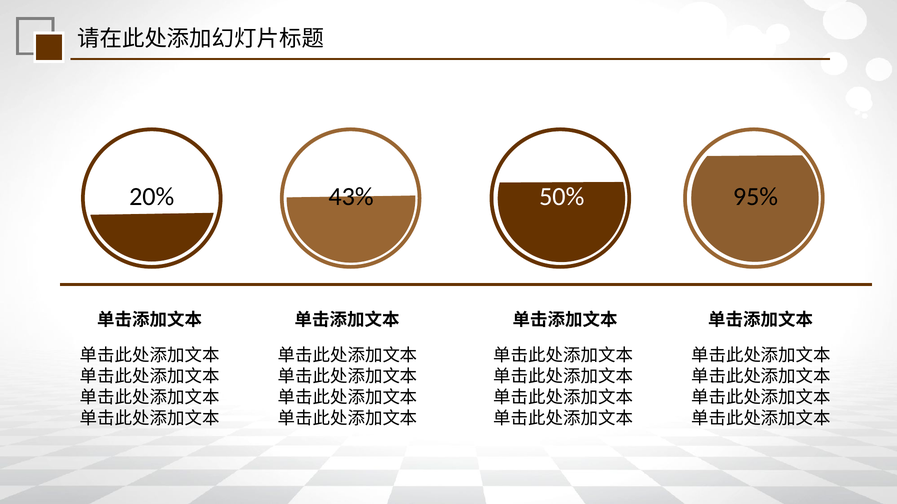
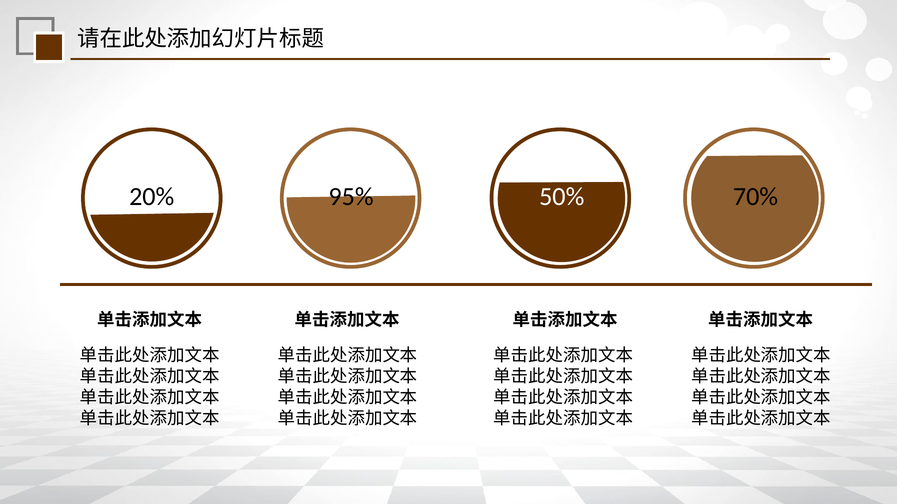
43%: 43% -> 95% (351, 197)
95%: 95% -> 70% (755, 197)
